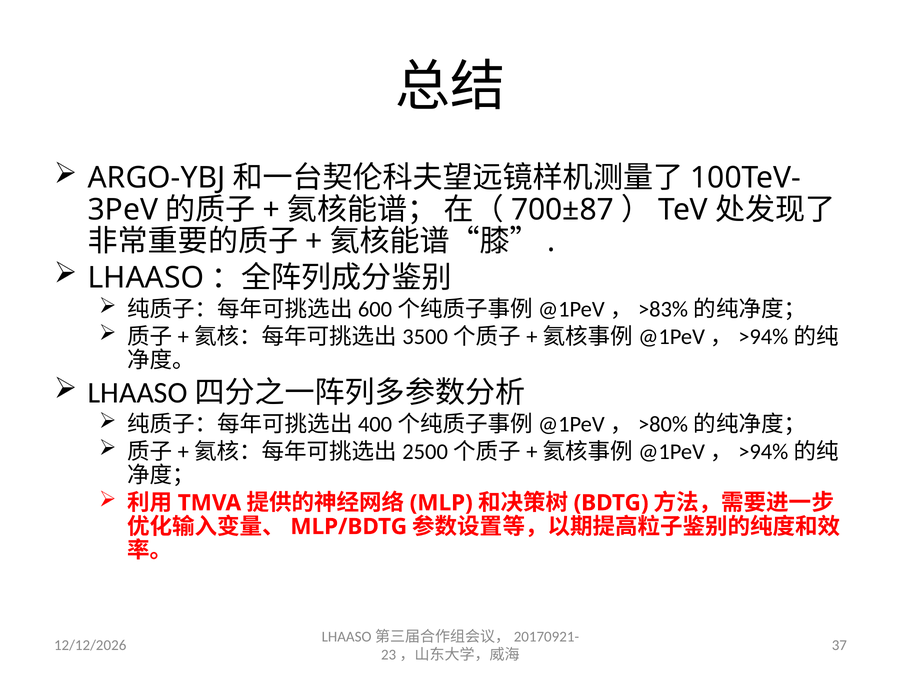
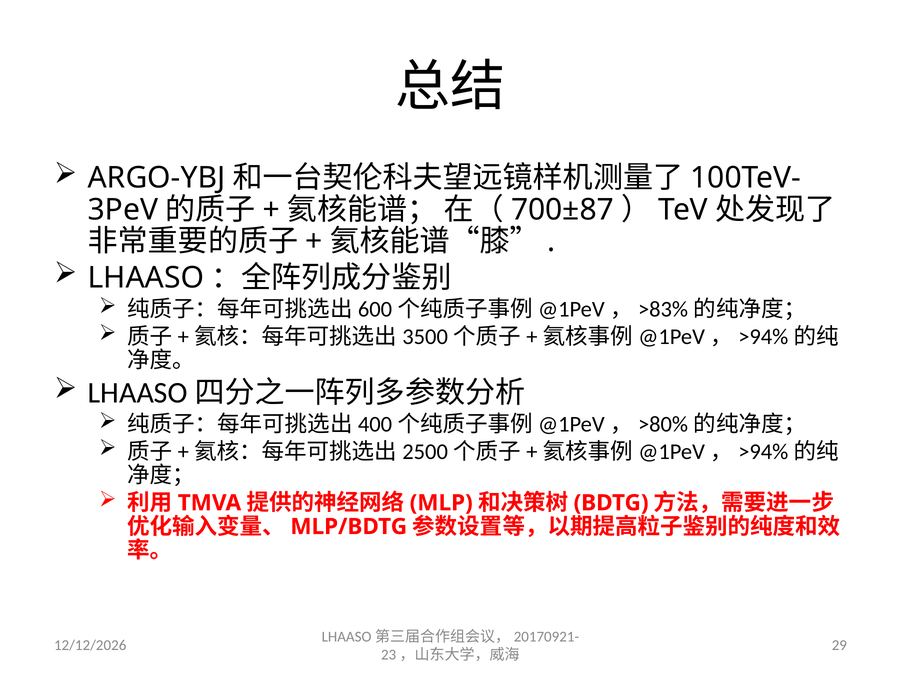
37: 37 -> 29 (839, 645)
